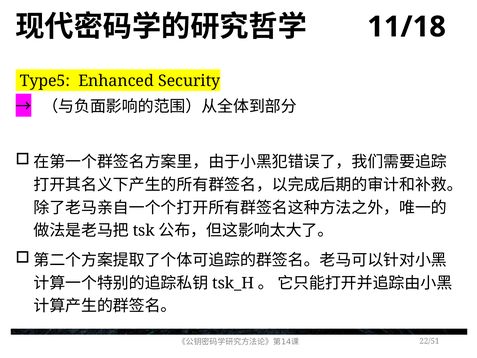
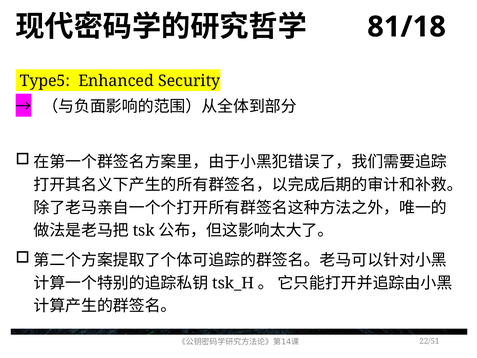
11/18: 11/18 -> 81/18 (407, 27)
